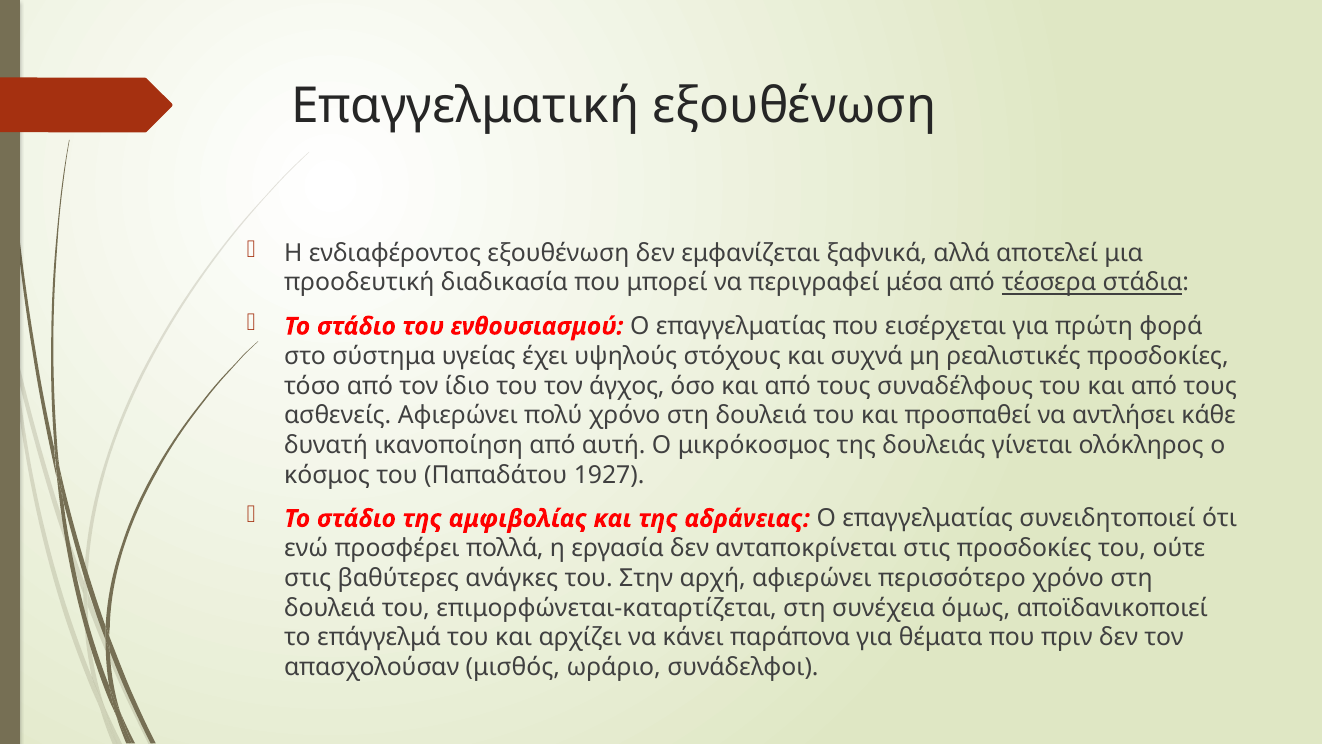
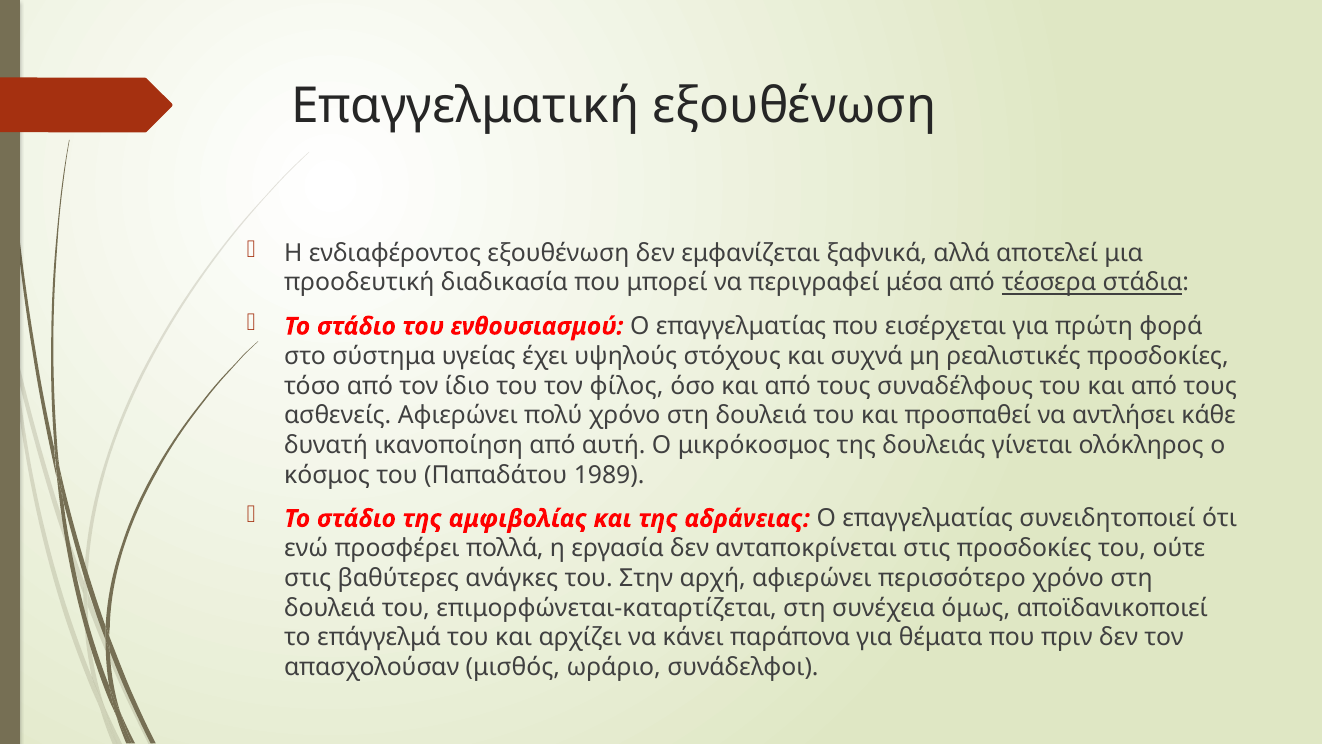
άγχος: άγχος -> φίλος (627, 386)
1927: 1927 -> 1989 (609, 475)
